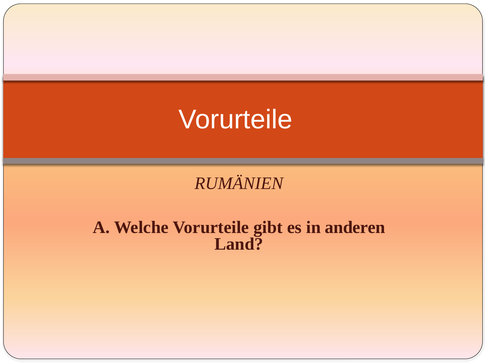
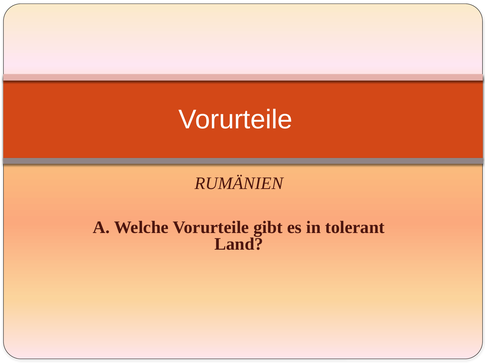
anderen: anderen -> tolerant (355, 228)
